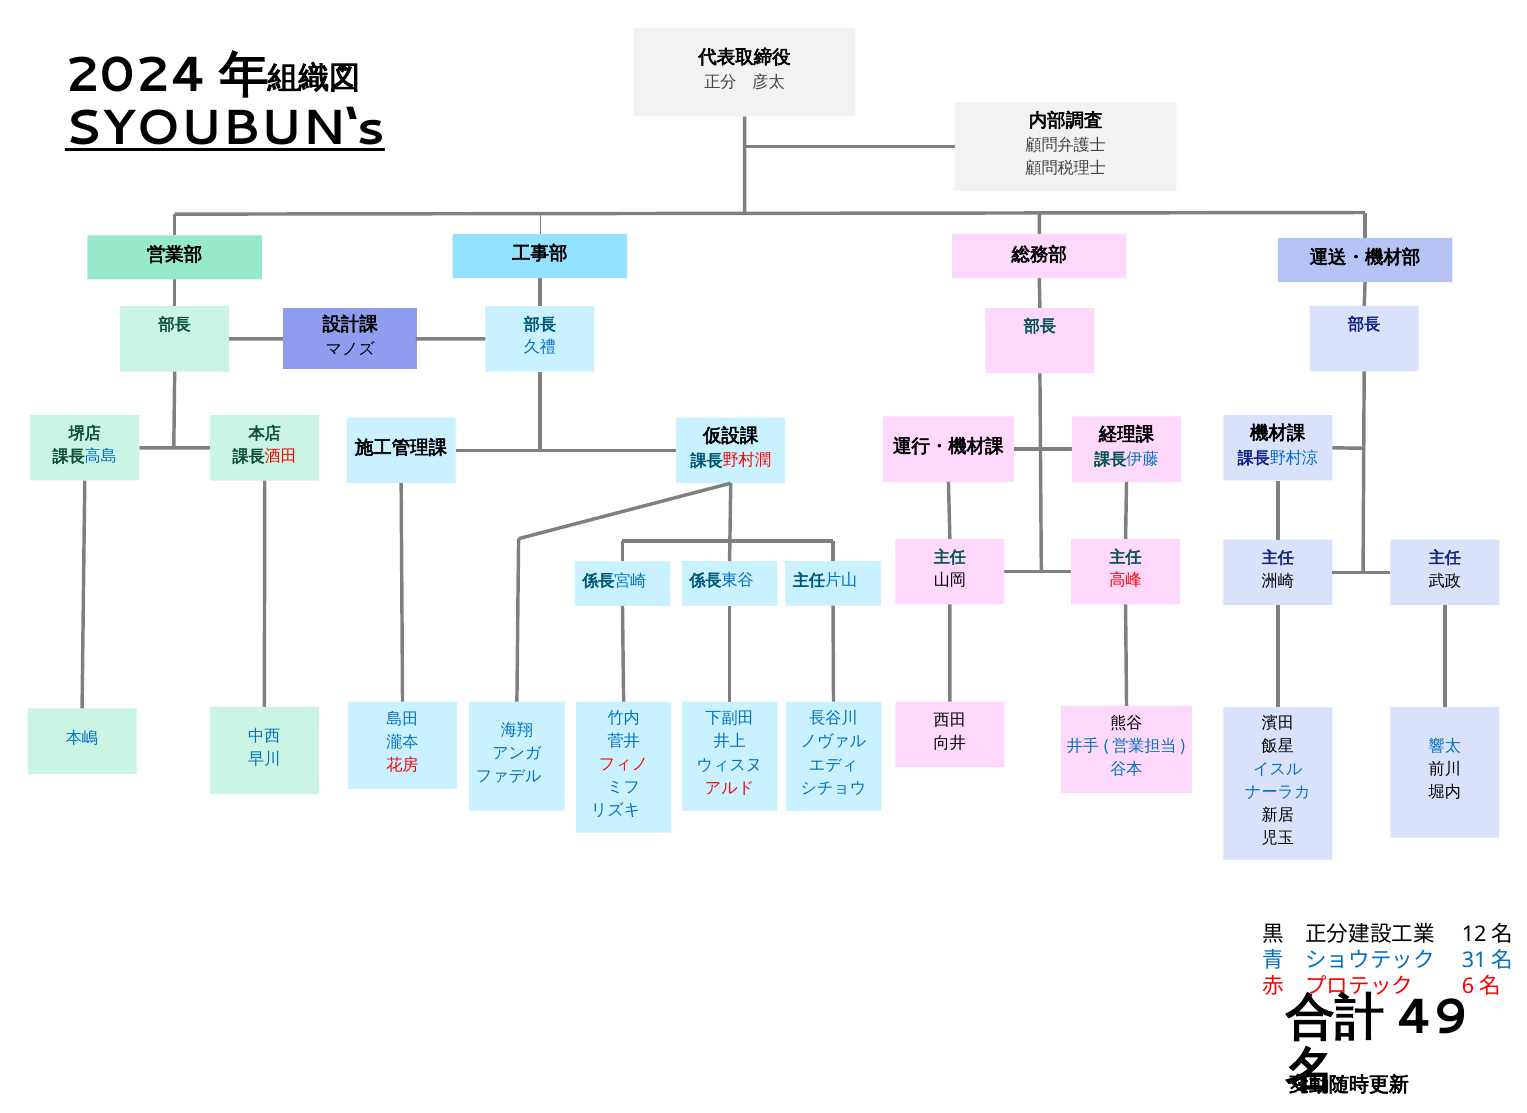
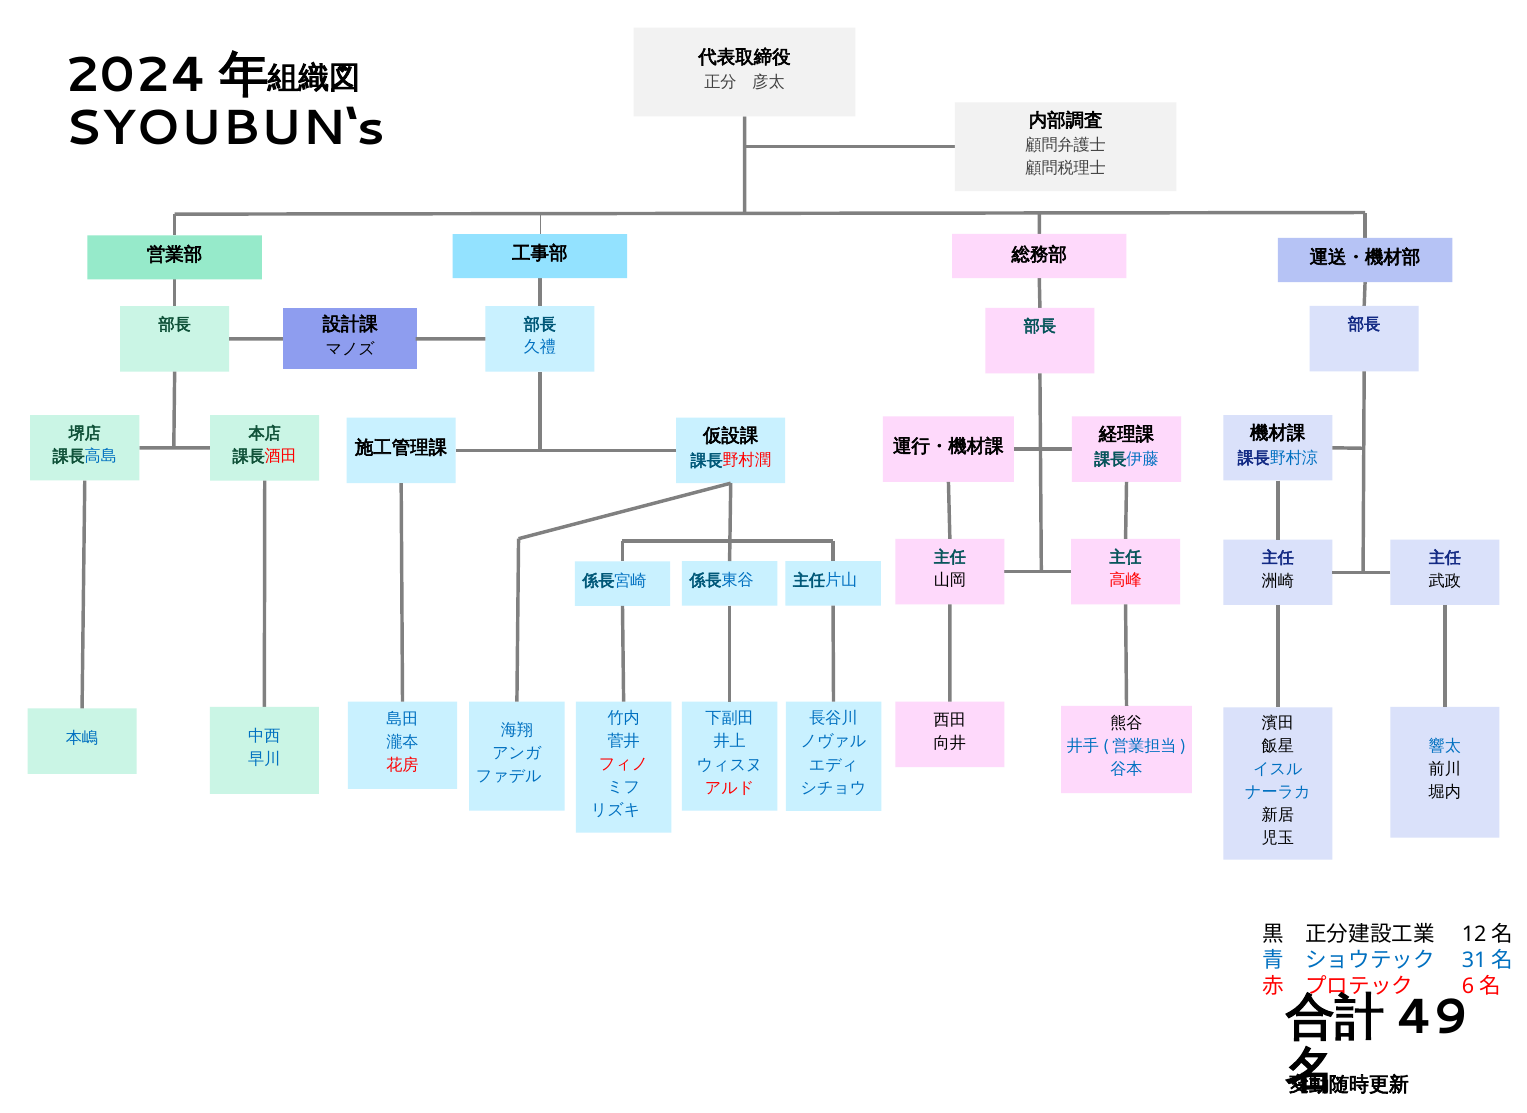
SYOUBUN‘s underline: present -> none (225, 128)
